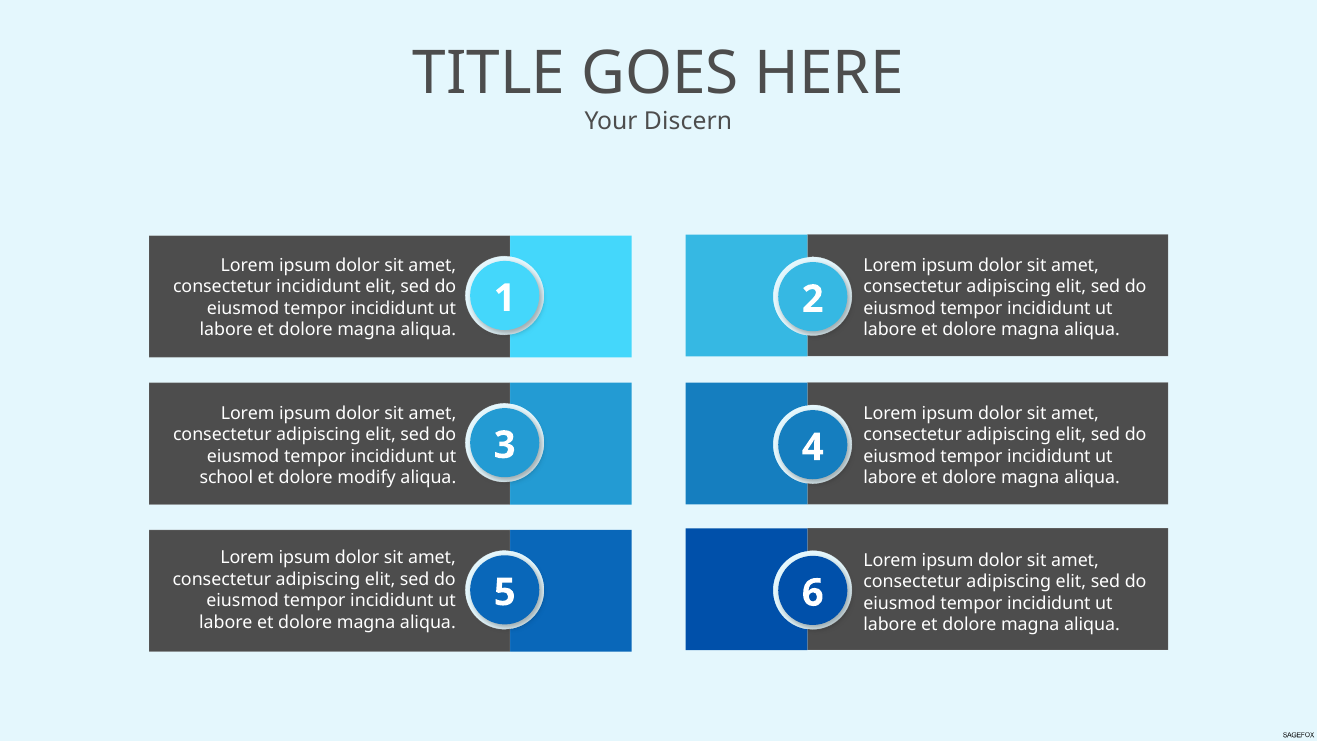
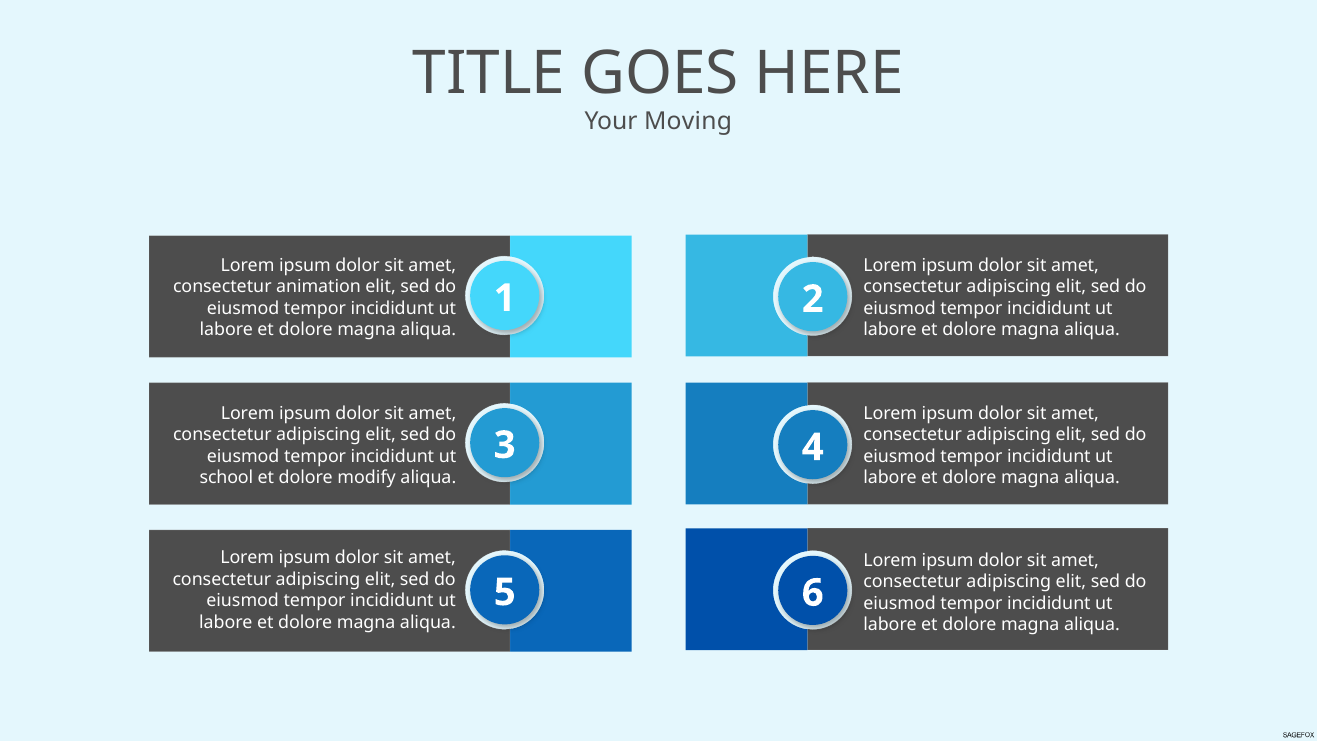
Discern: Discern -> Moving (688, 122)
consectetur incididunt: incididunt -> animation (319, 287)
